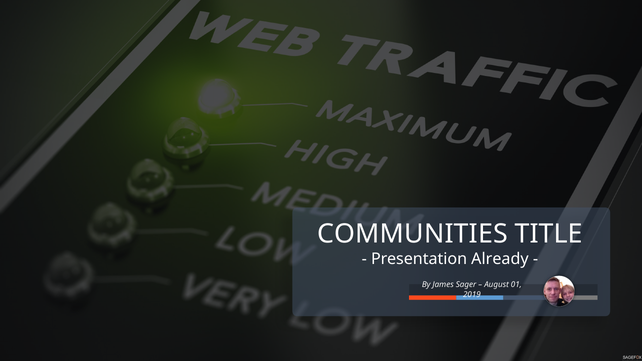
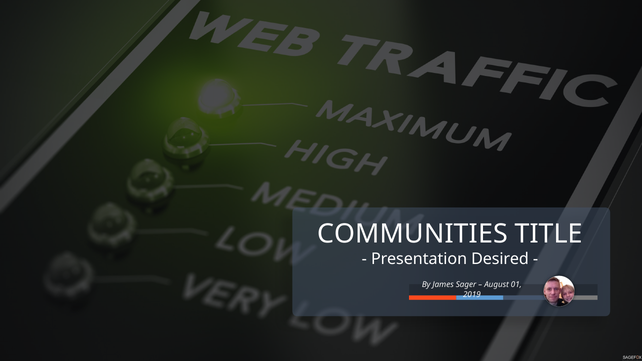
Already: Already -> Desired (500, 259)
